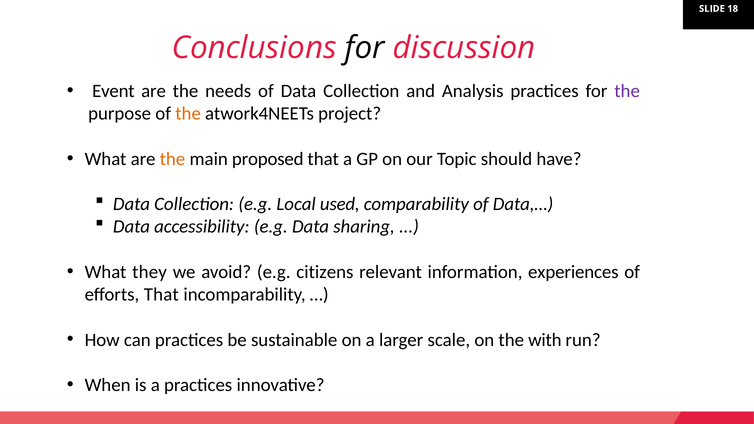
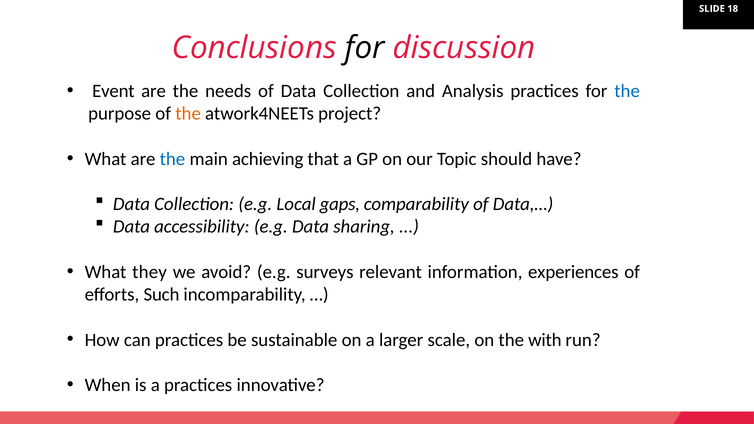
the colour: purple -> blue (627, 91)
the colour: orange -> blue (172, 159)
proposed: proposed -> achieving (268, 159)
used: used -> gaps (340, 204)
citizens: citizens -> surveys (325, 272)
efforts That: That -> Such (161, 295)
